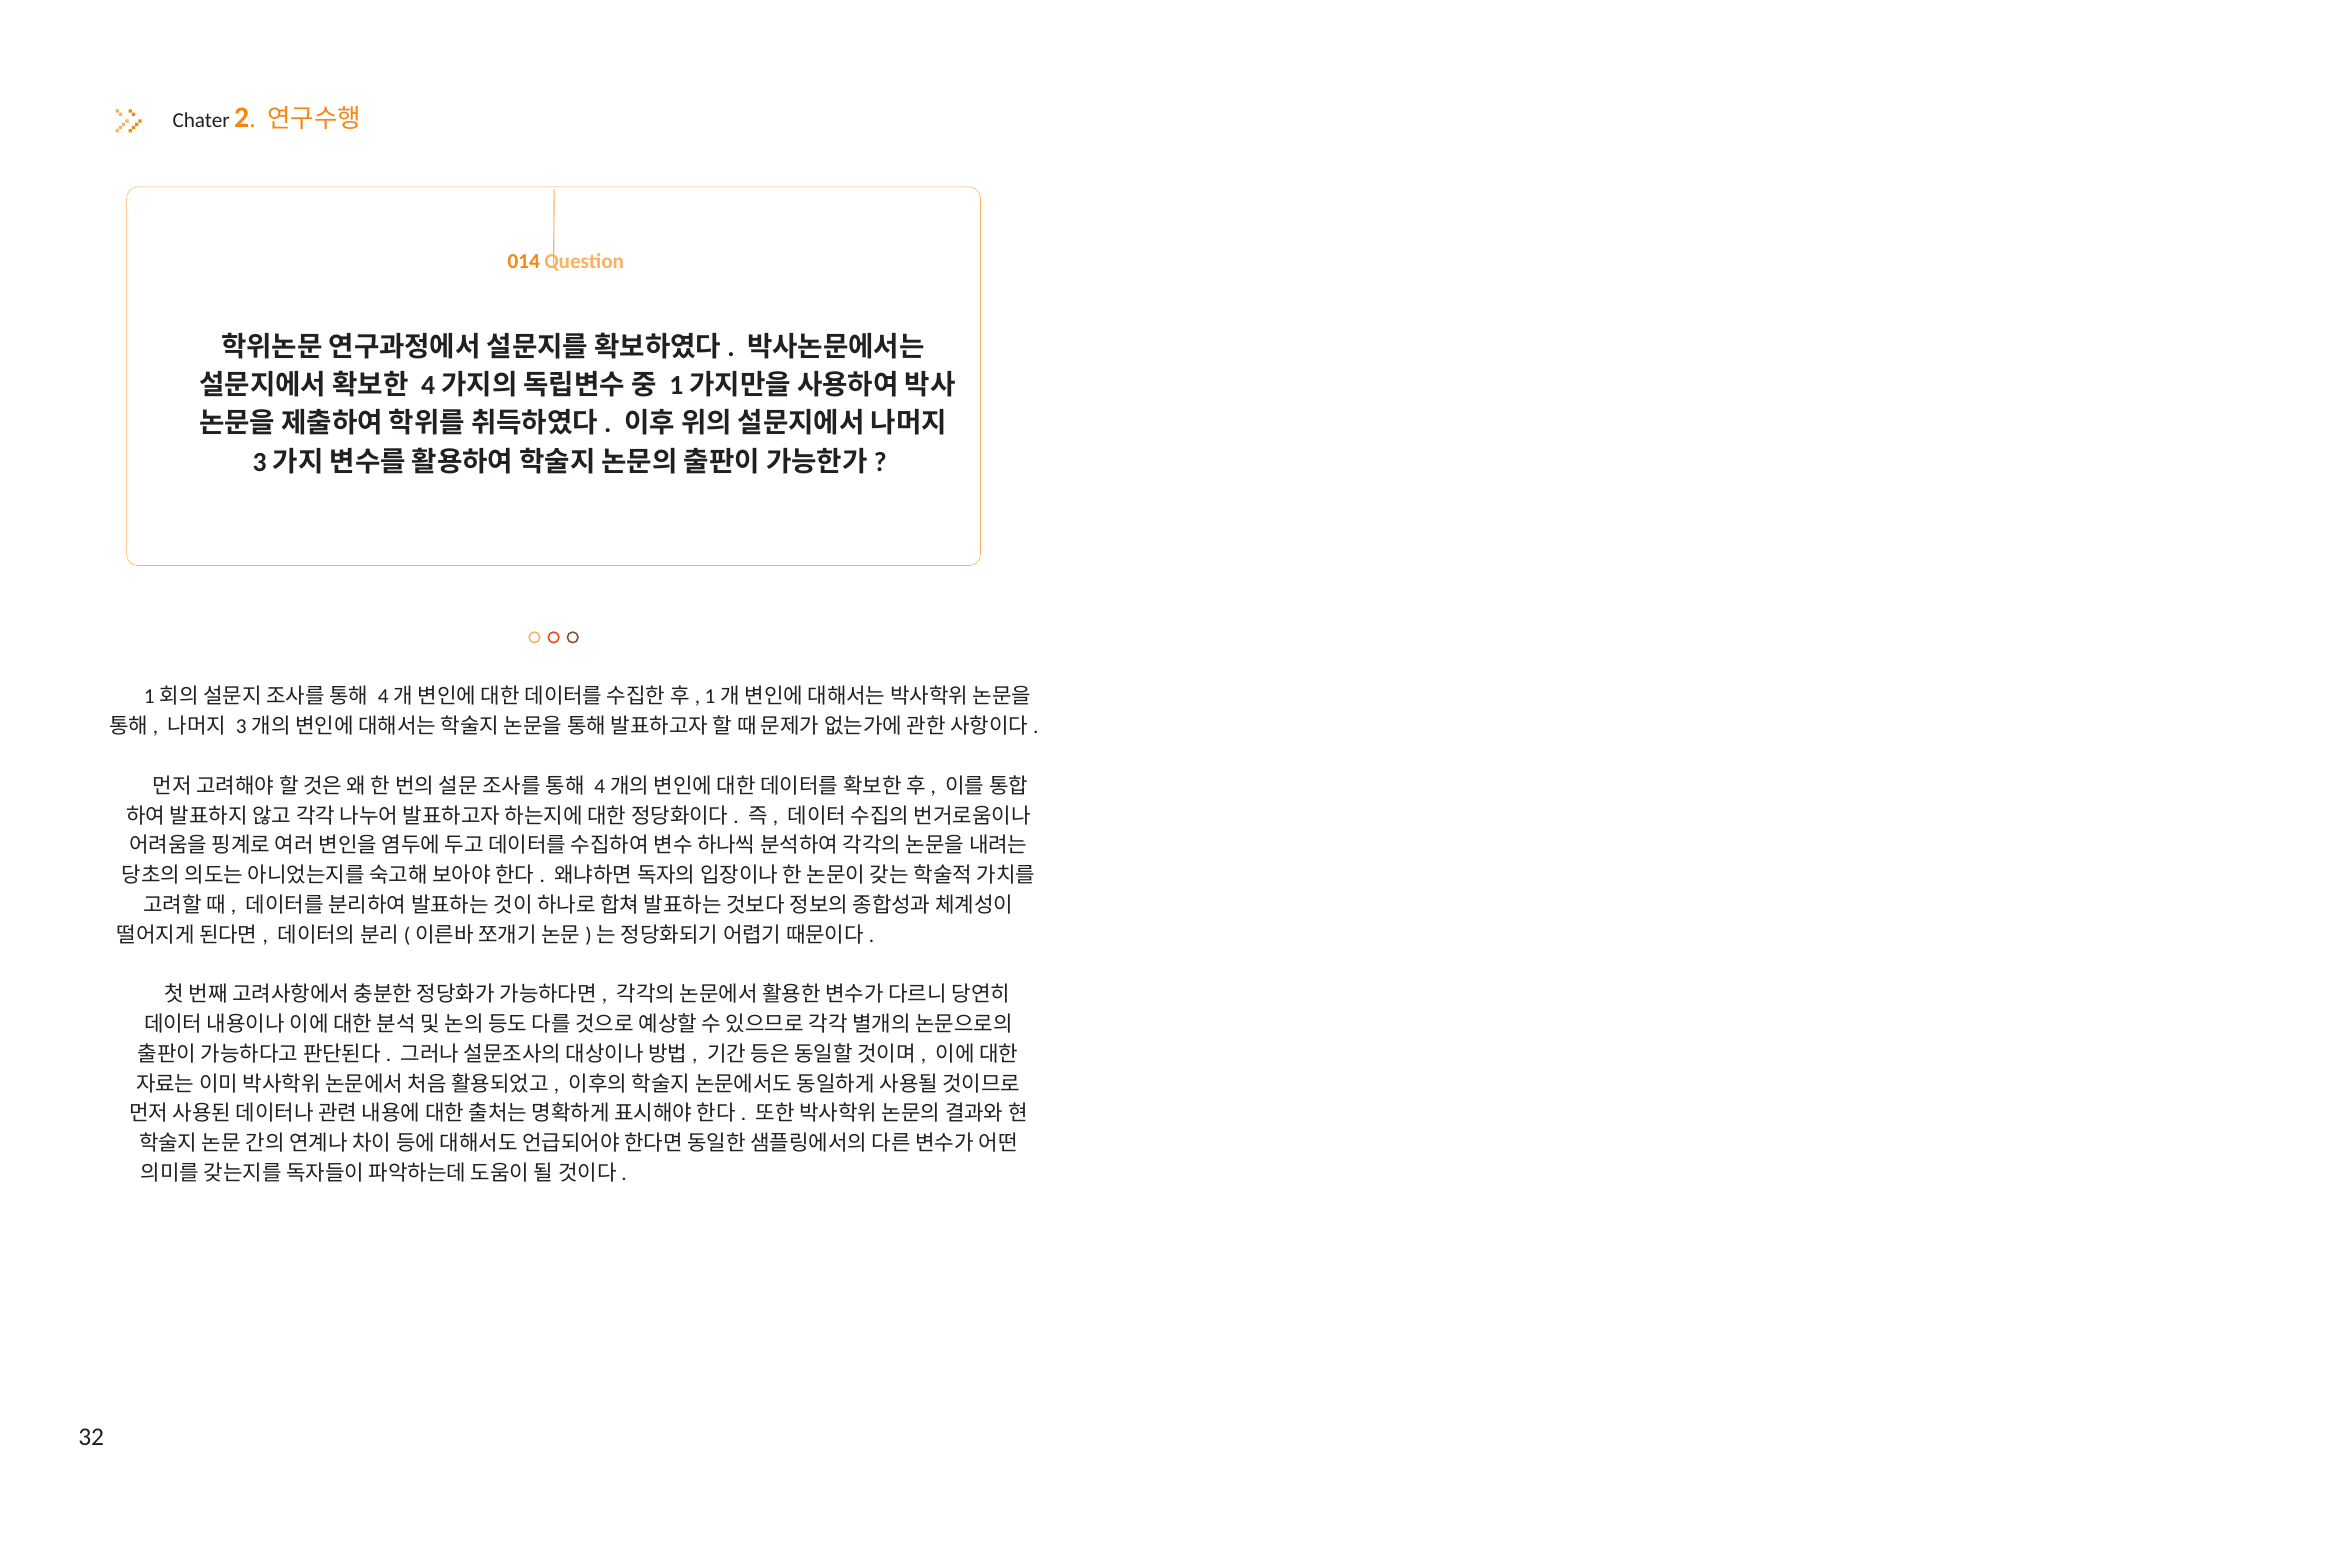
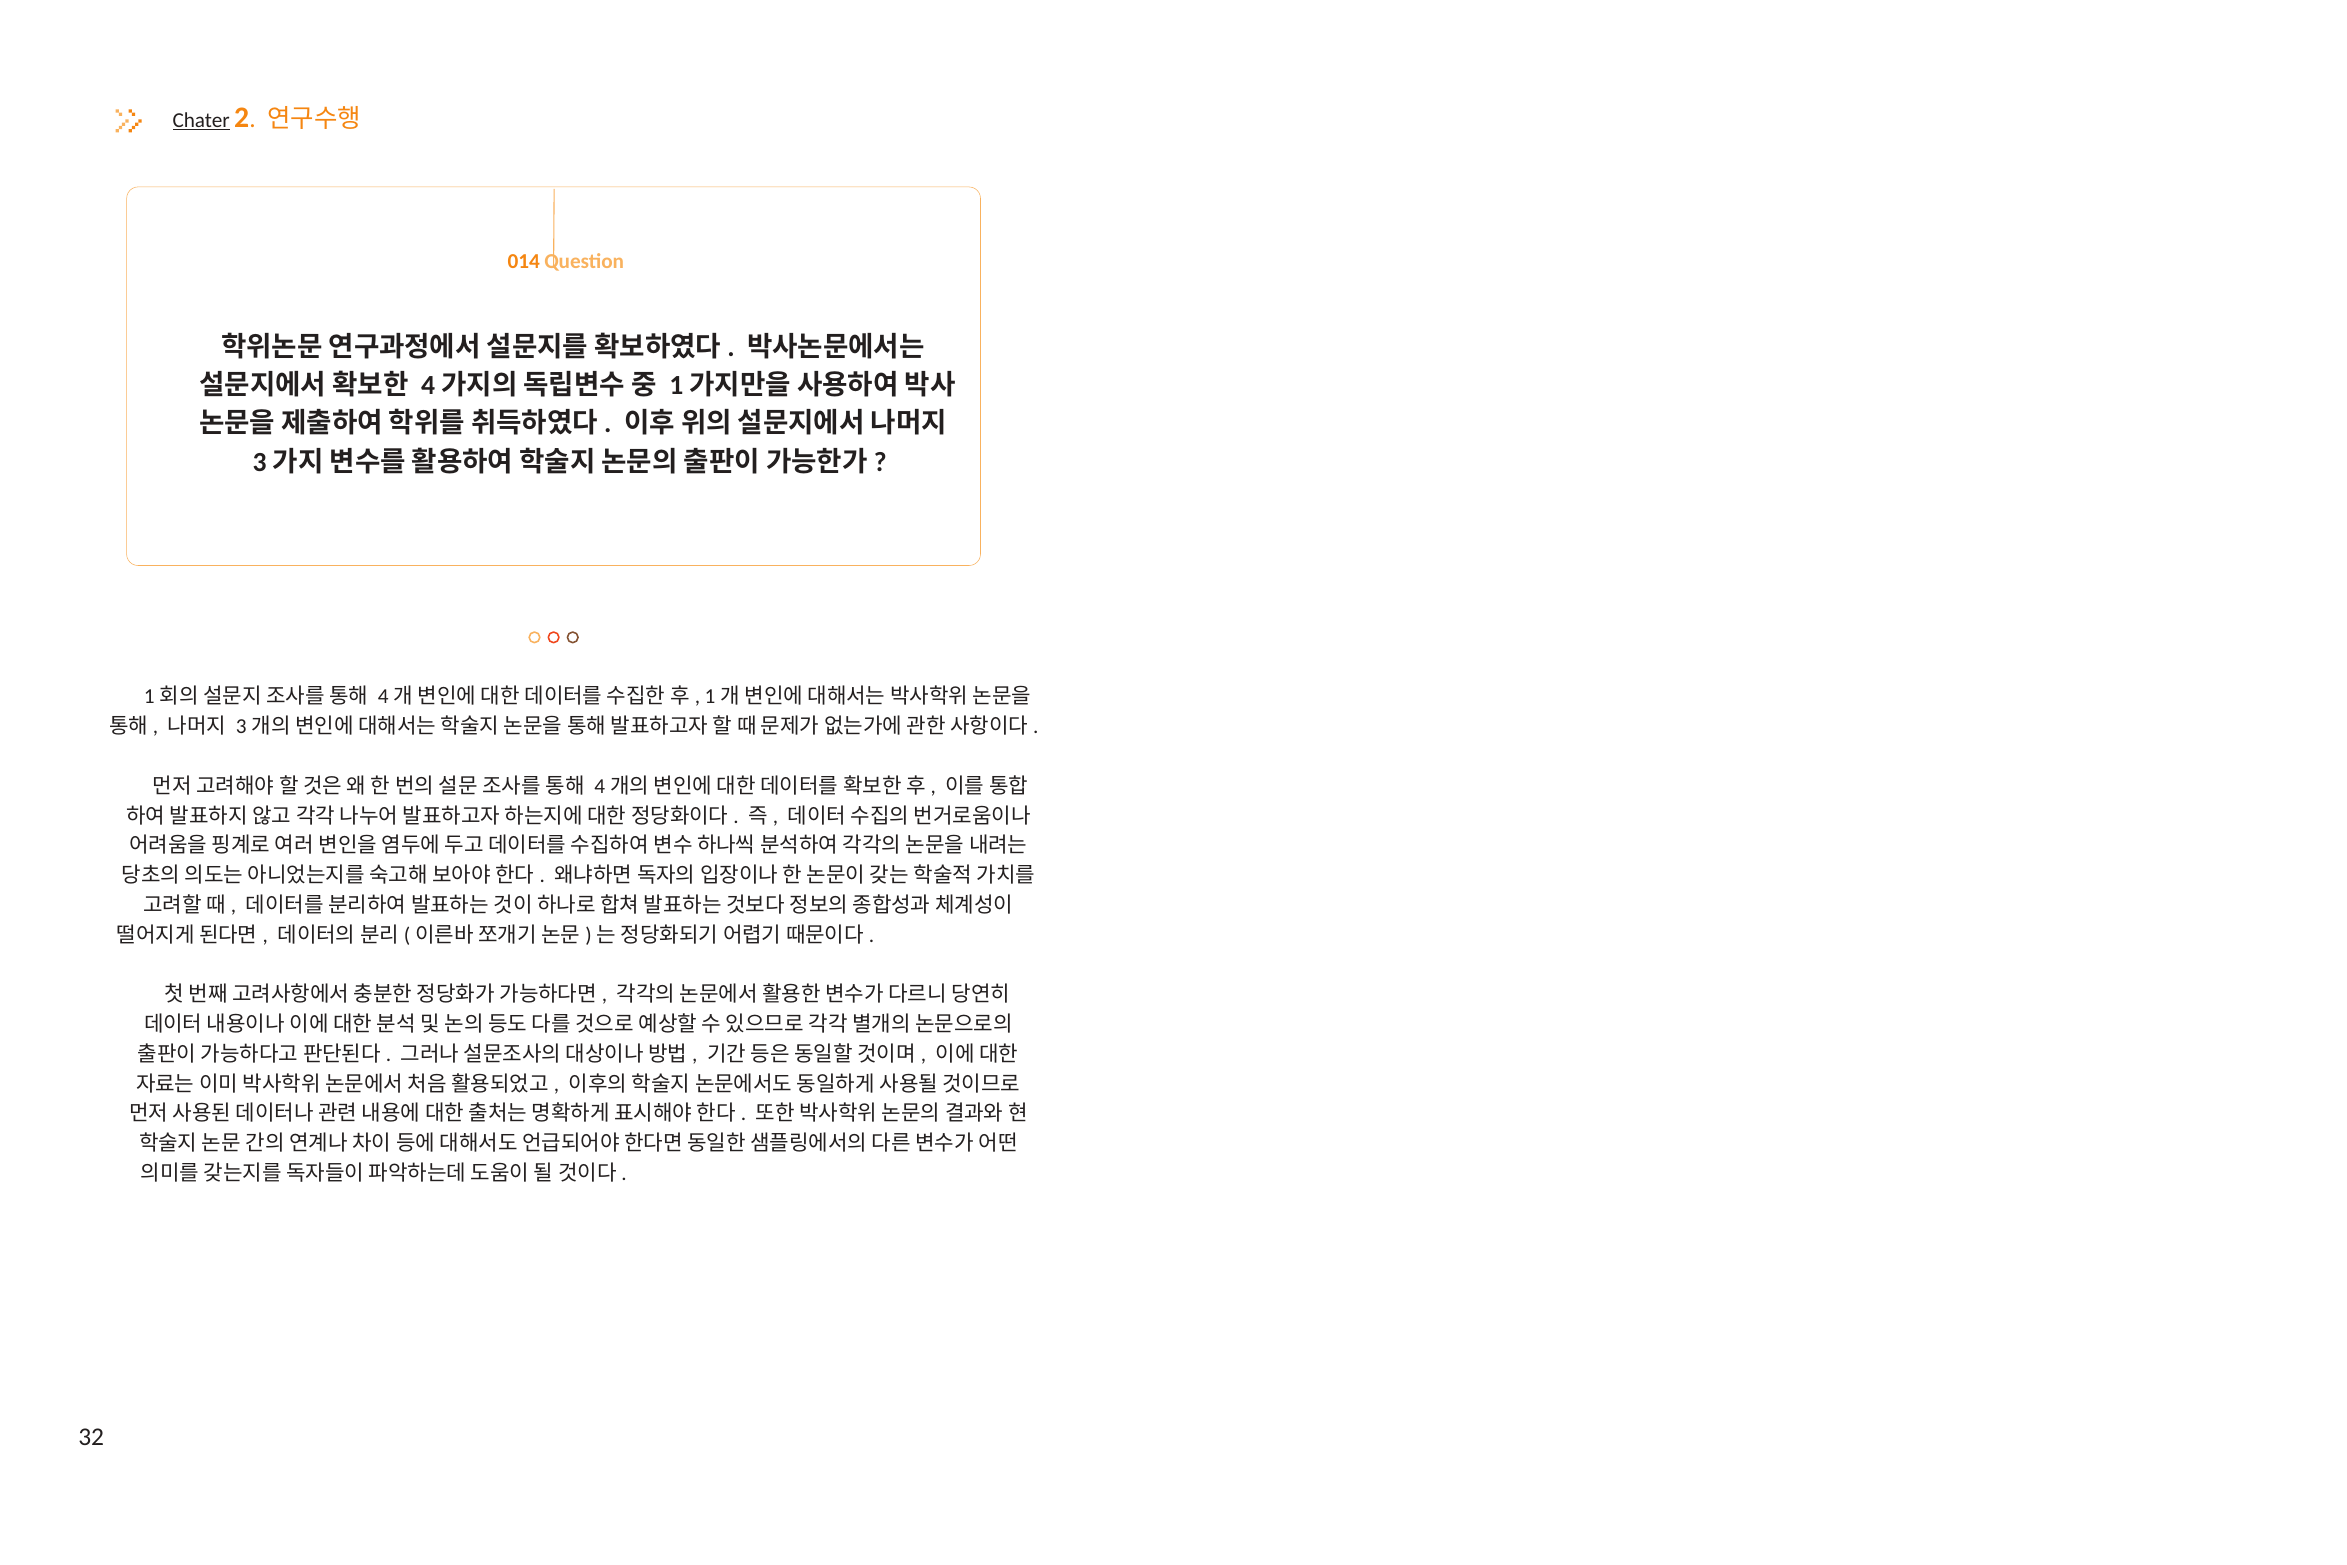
Chater underline: none -> present (201, 120)
